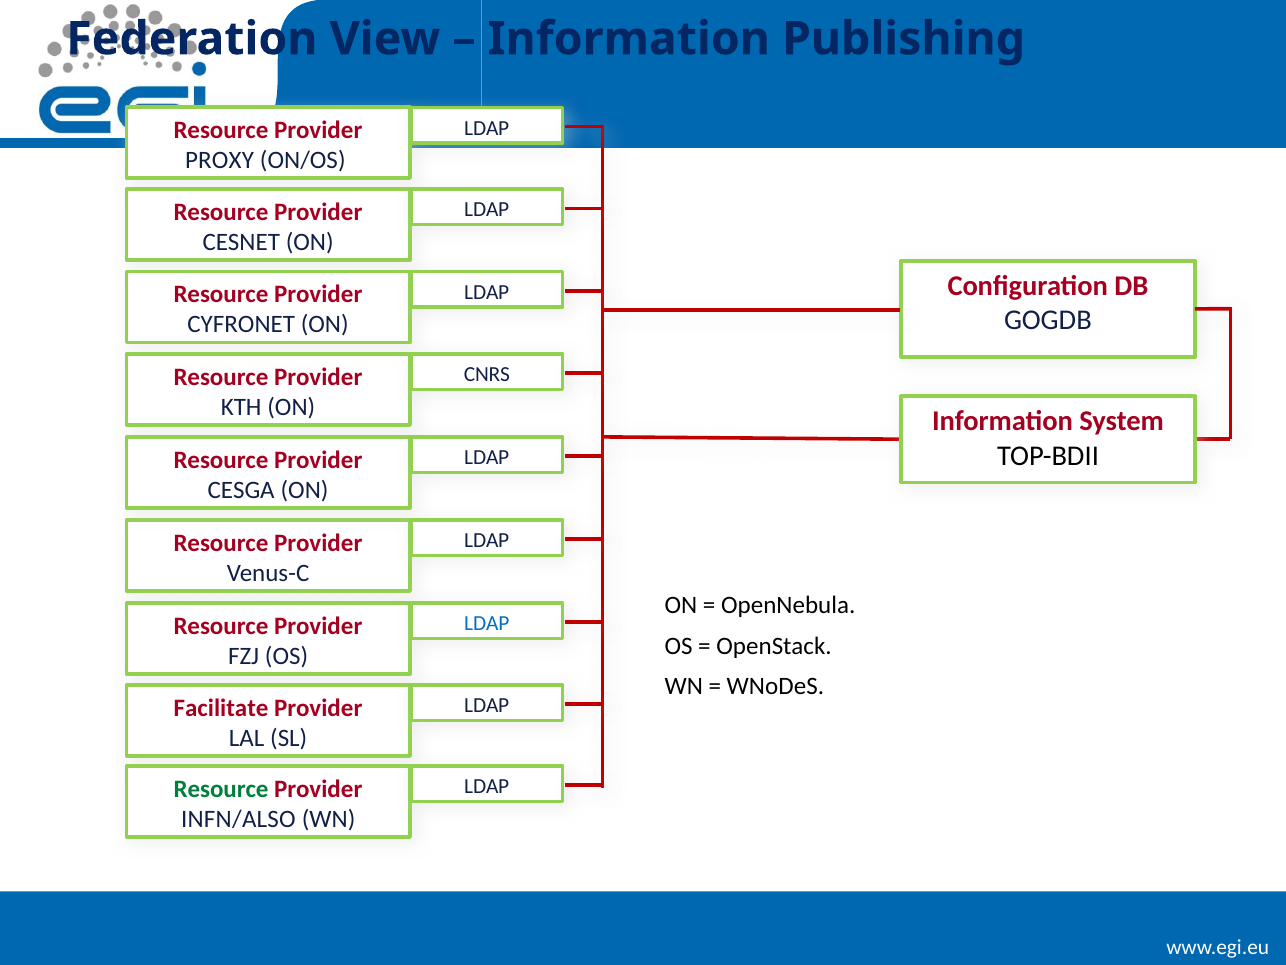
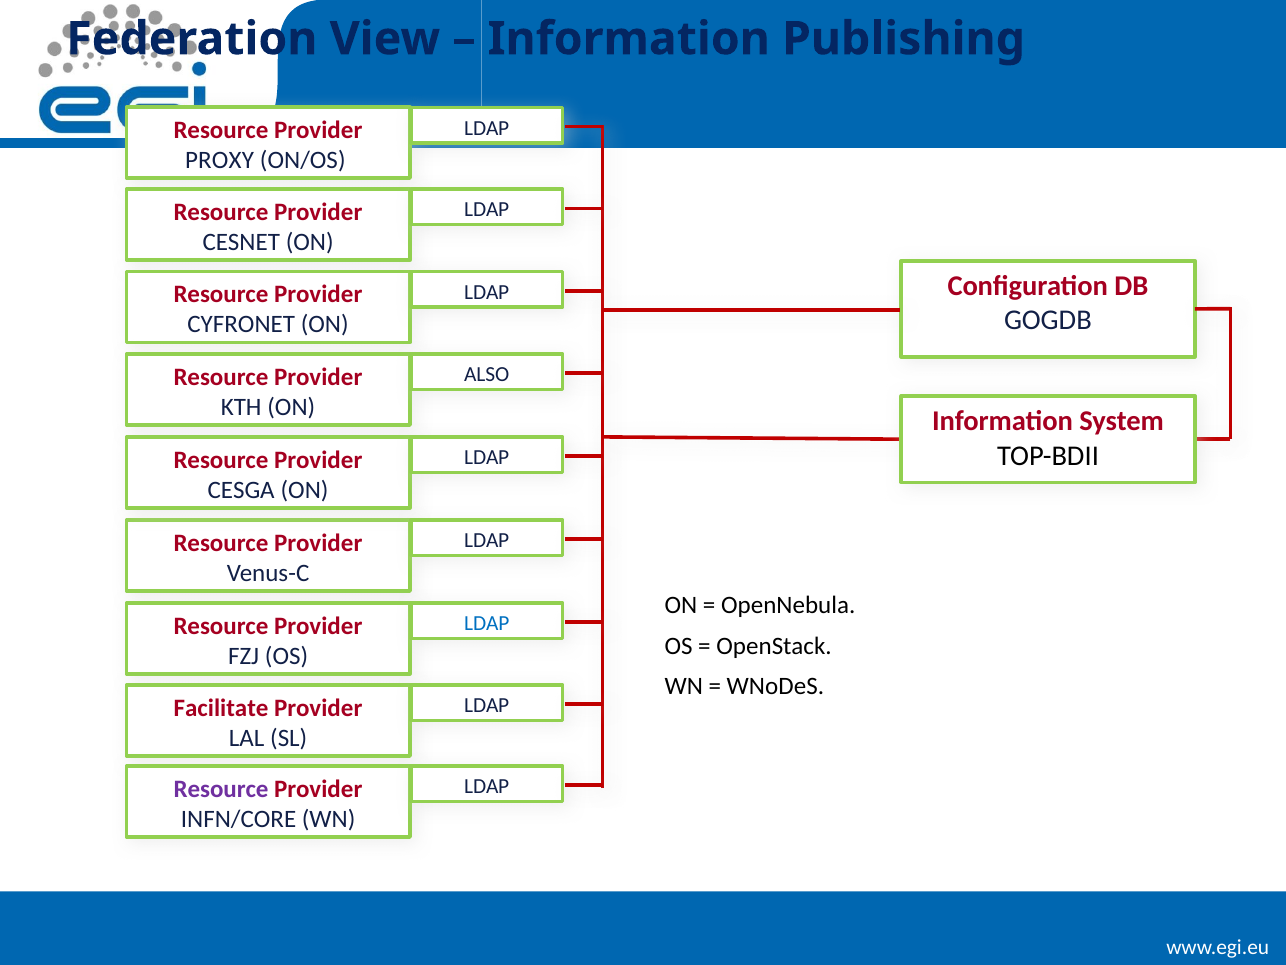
CNRS: CNRS -> ALSO (487, 375)
Resource colour: green -> purple (221, 789)
INFN/ALSO: INFN/ALSO -> INFN/CORE (239, 819)
